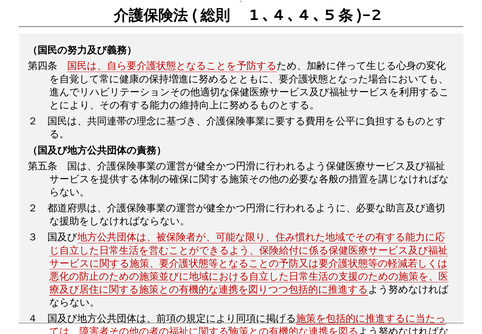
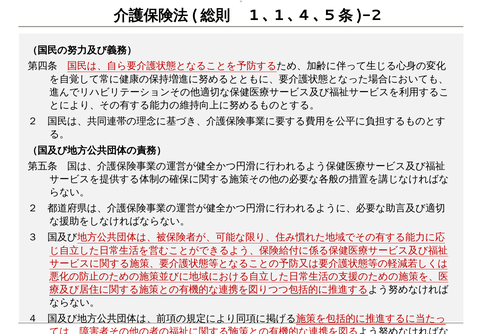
4: 4 -> 1 (279, 15)
